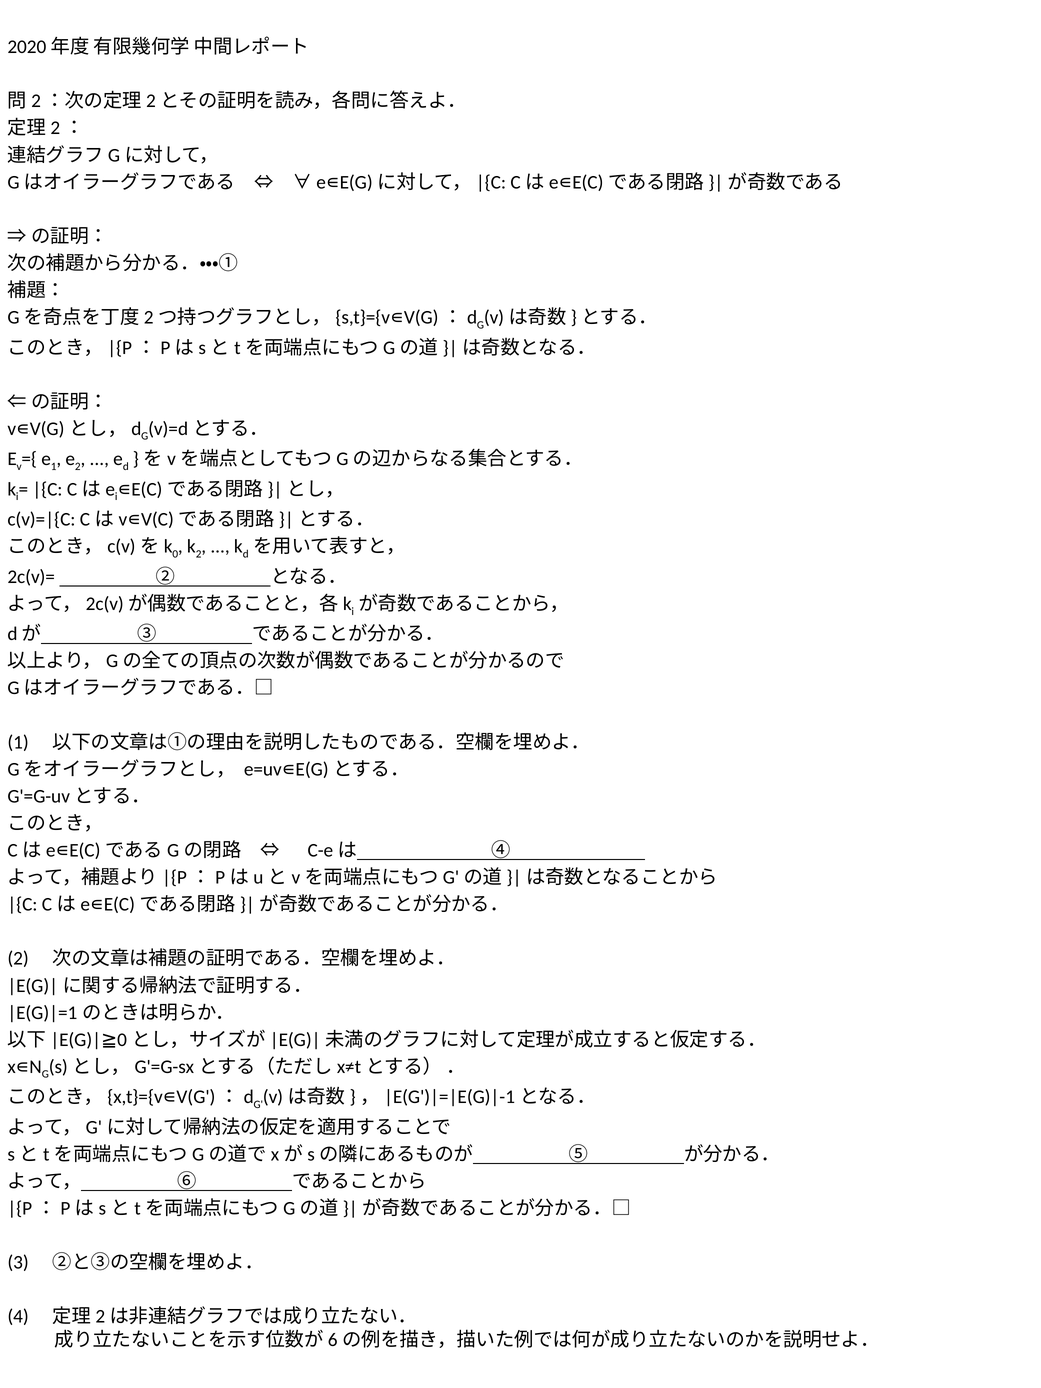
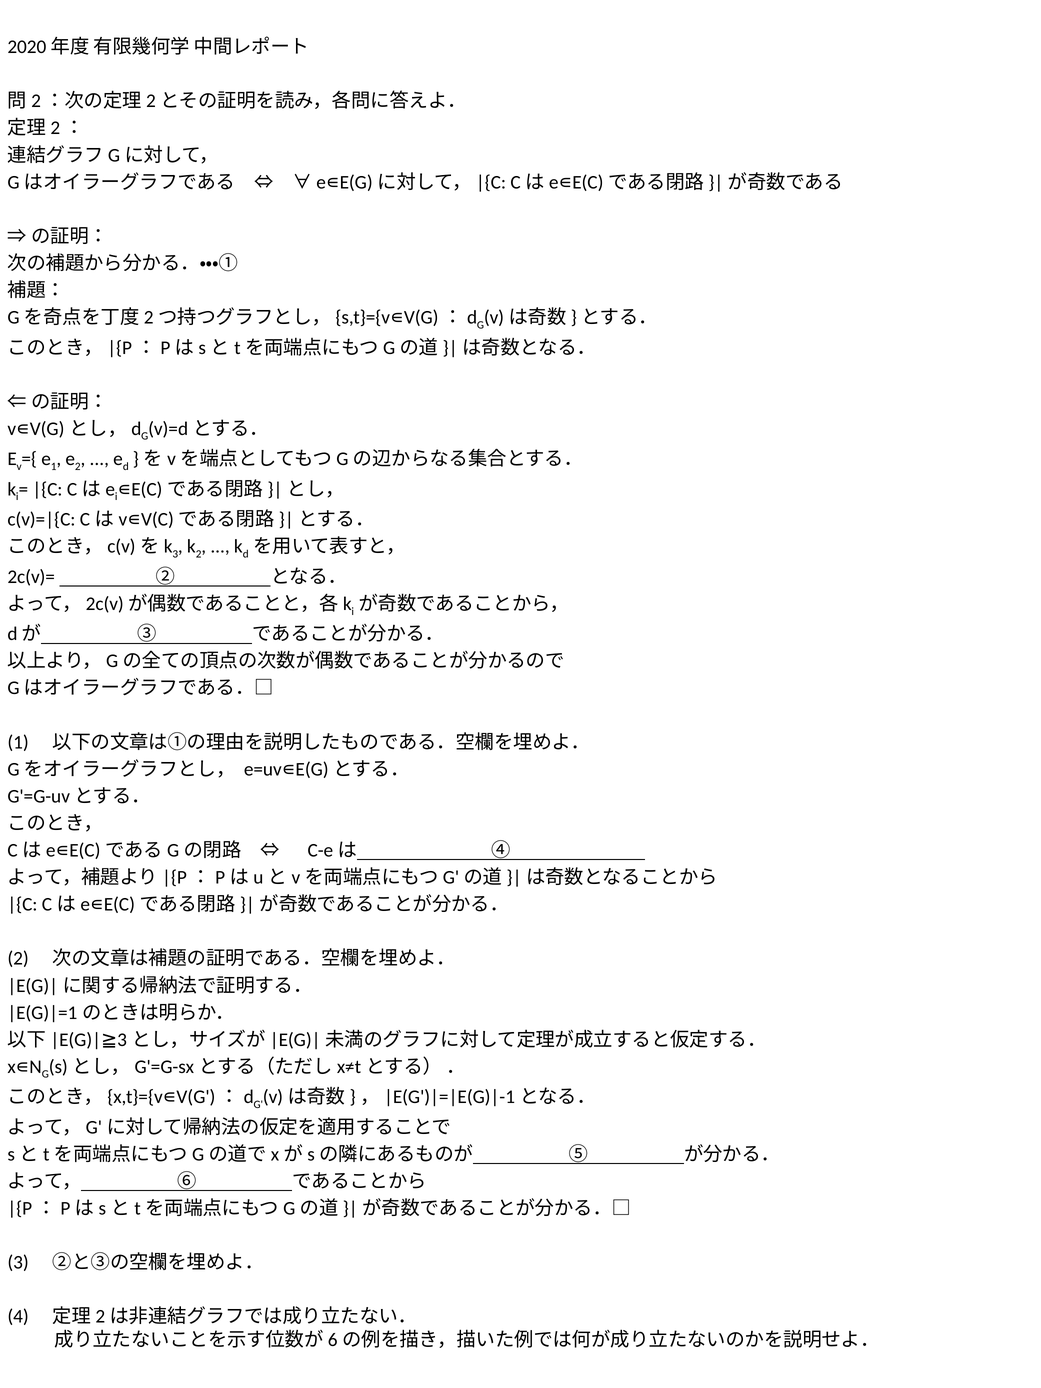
0: 0 -> 3 (175, 554)
0: 0 -> 3 (122, 1040)
